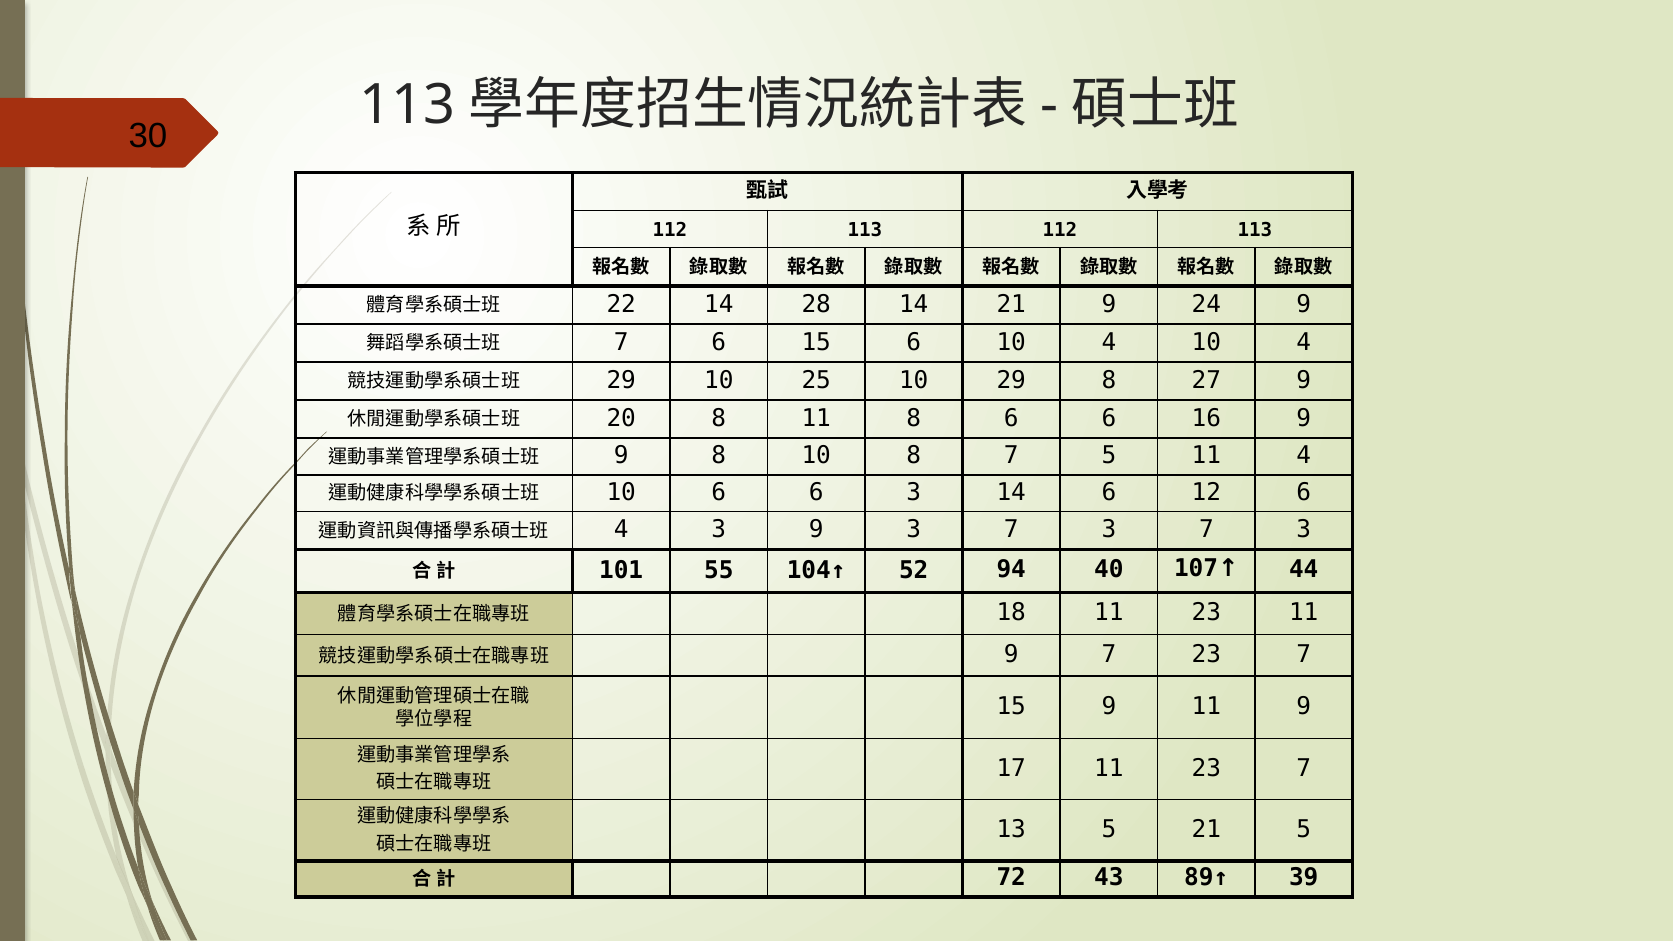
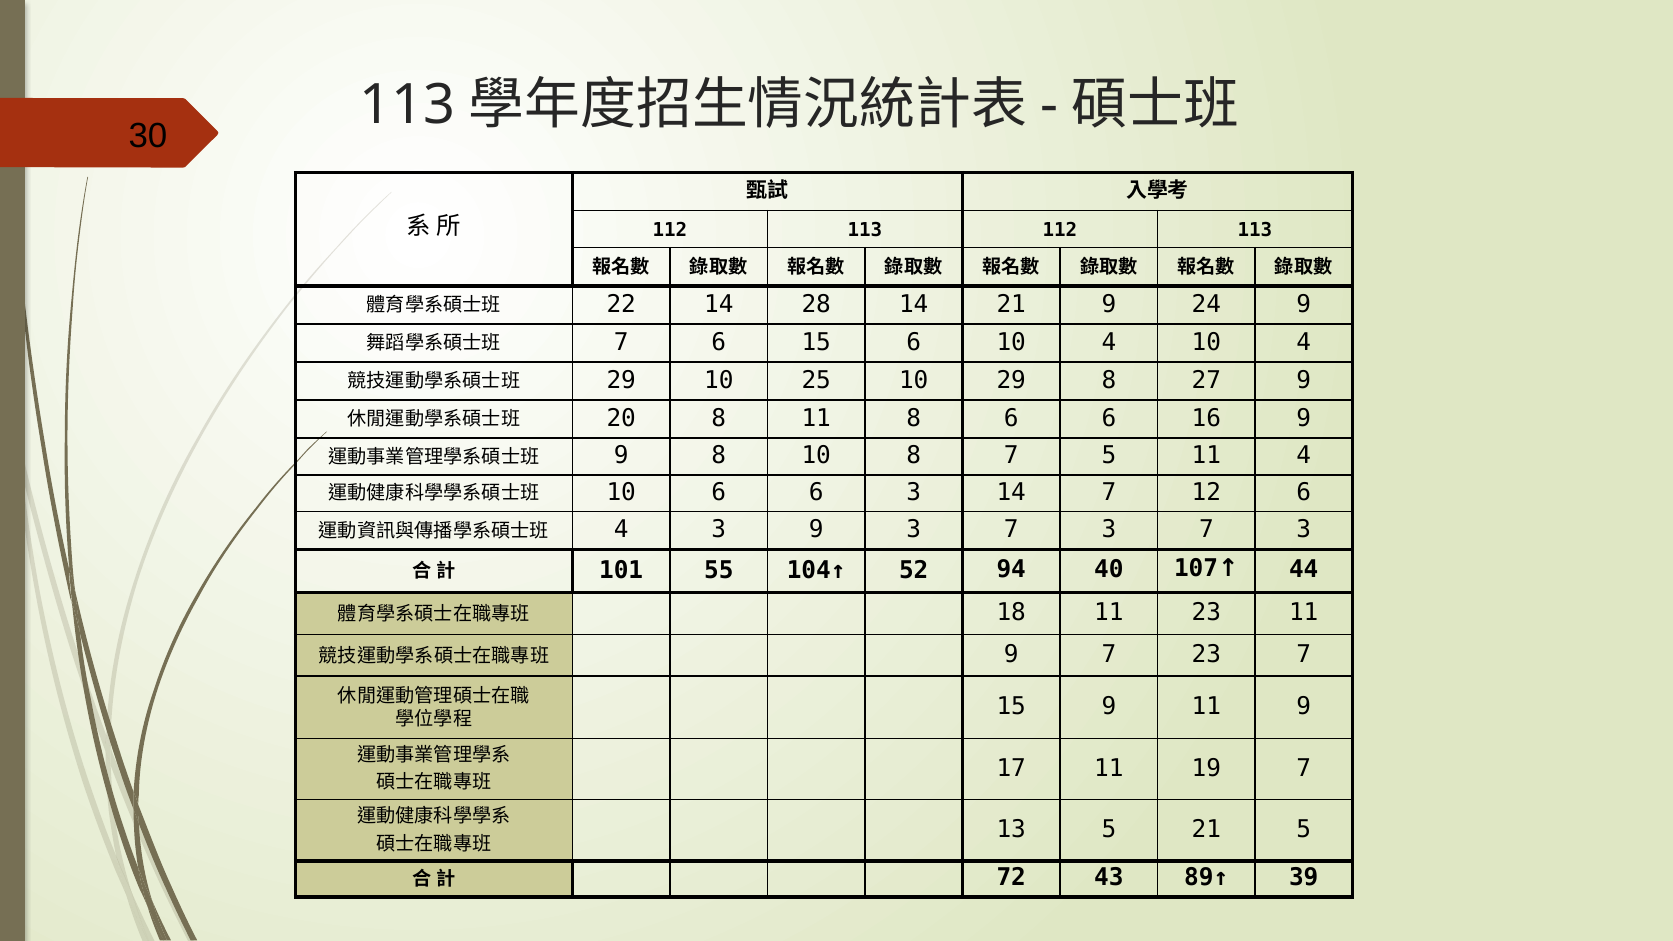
14 6: 6 -> 7 (1109, 492)
17 11 23: 23 -> 19 (1206, 768)
